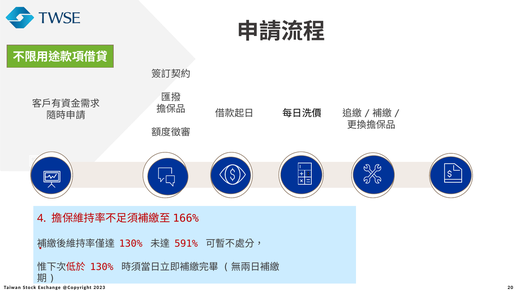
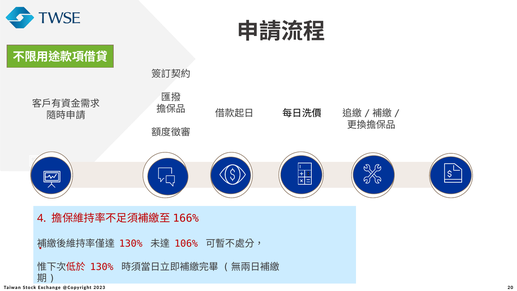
591%: 591% -> 106% (186, 243)
